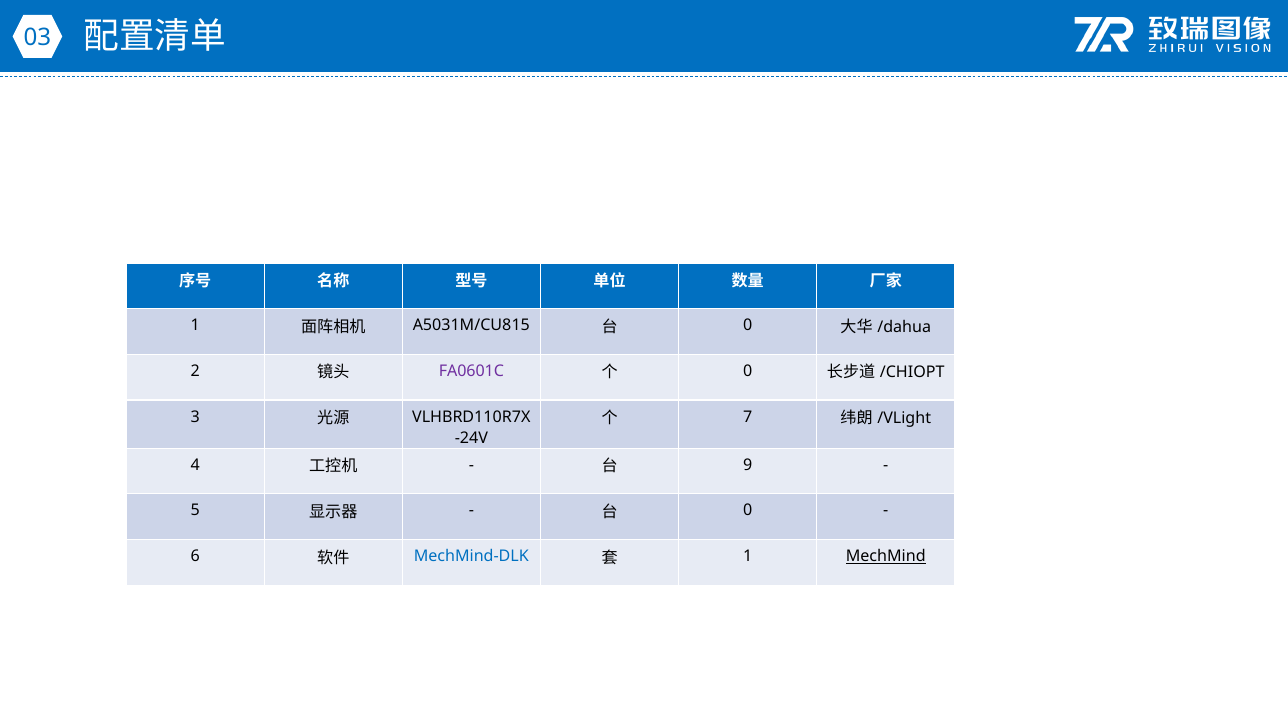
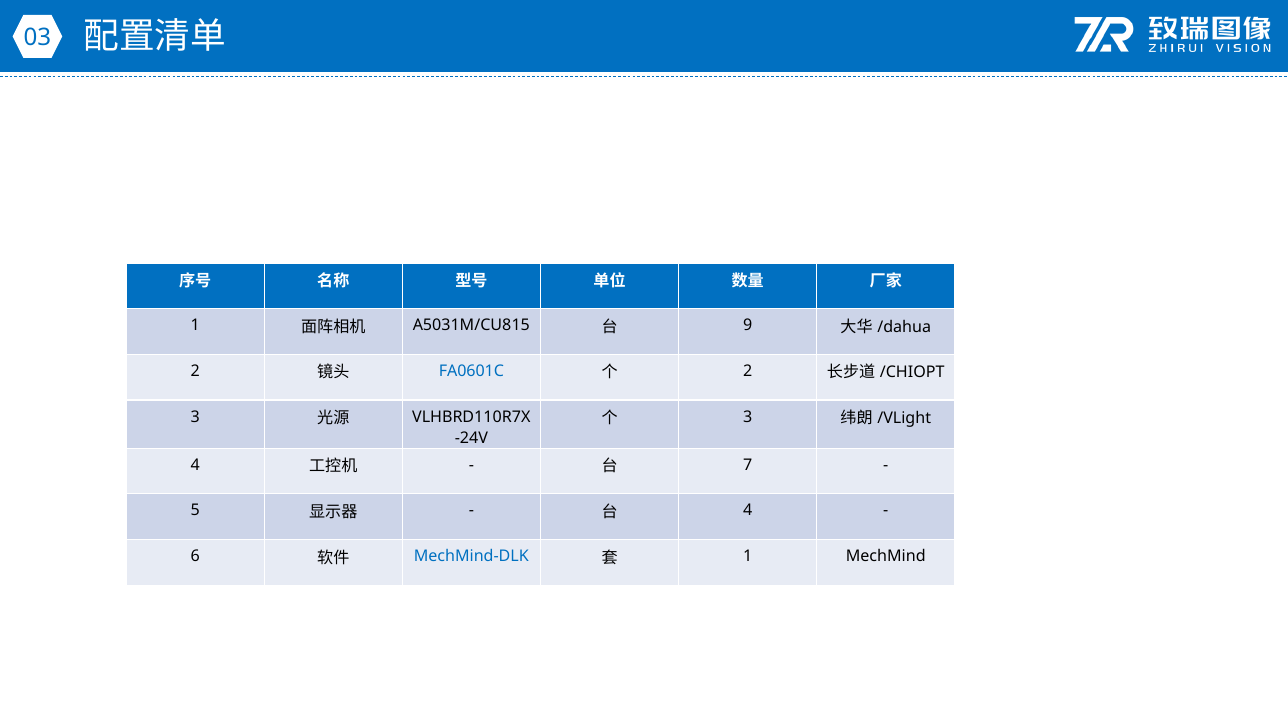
0: 0 -> 9 (748, 326)
FA0601C colour: purple -> blue (471, 371)
0: 0 -> 2 (748, 371)
7: 7 -> 3 (748, 417)
9: 9 -> 7 (748, 465)
0: 0 -> 4 (748, 511)
MechMind underline: present -> none (886, 557)
